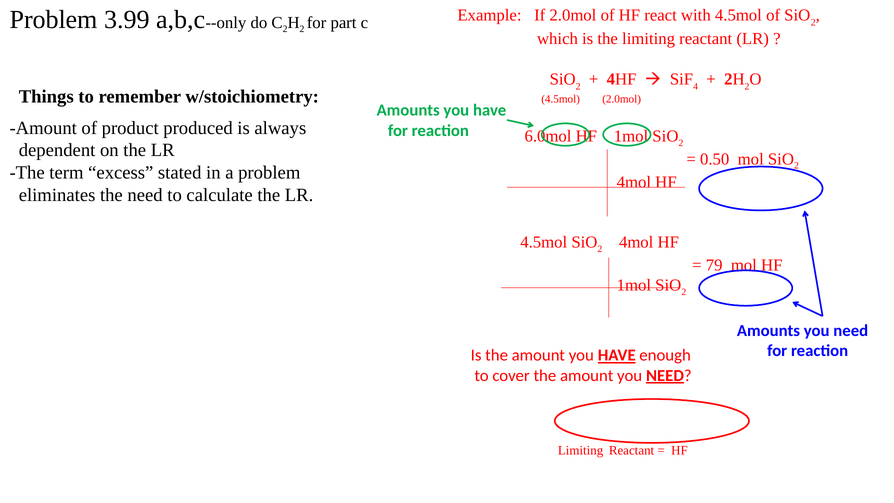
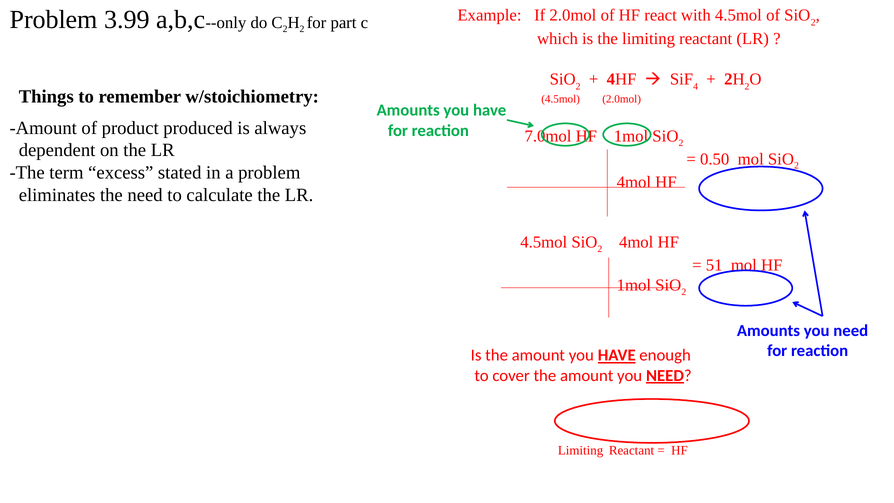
6.0mol: 6.0mol -> 7.0mol (548, 136)
79: 79 -> 51 (714, 265)
